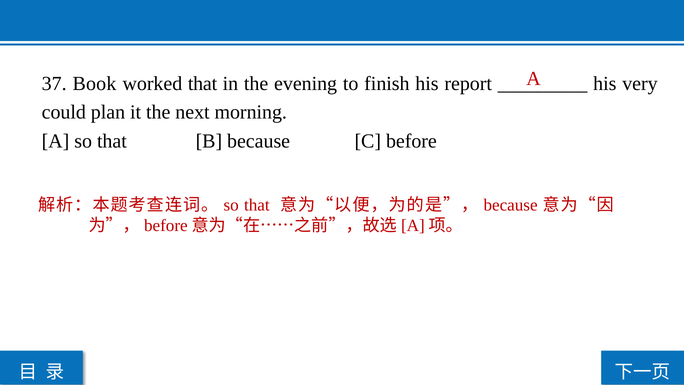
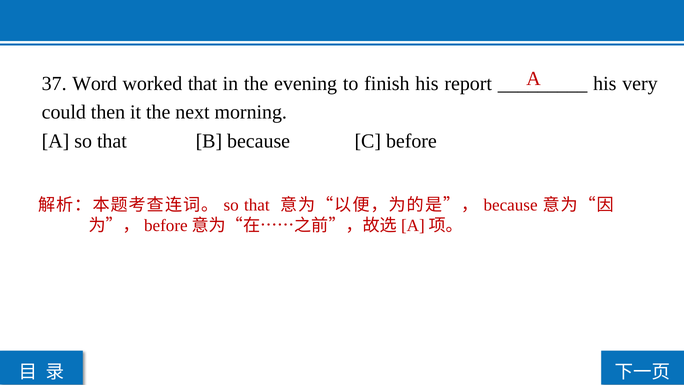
Book: Book -> Word (95, 83)
plan: plan -> then (108, 112)
